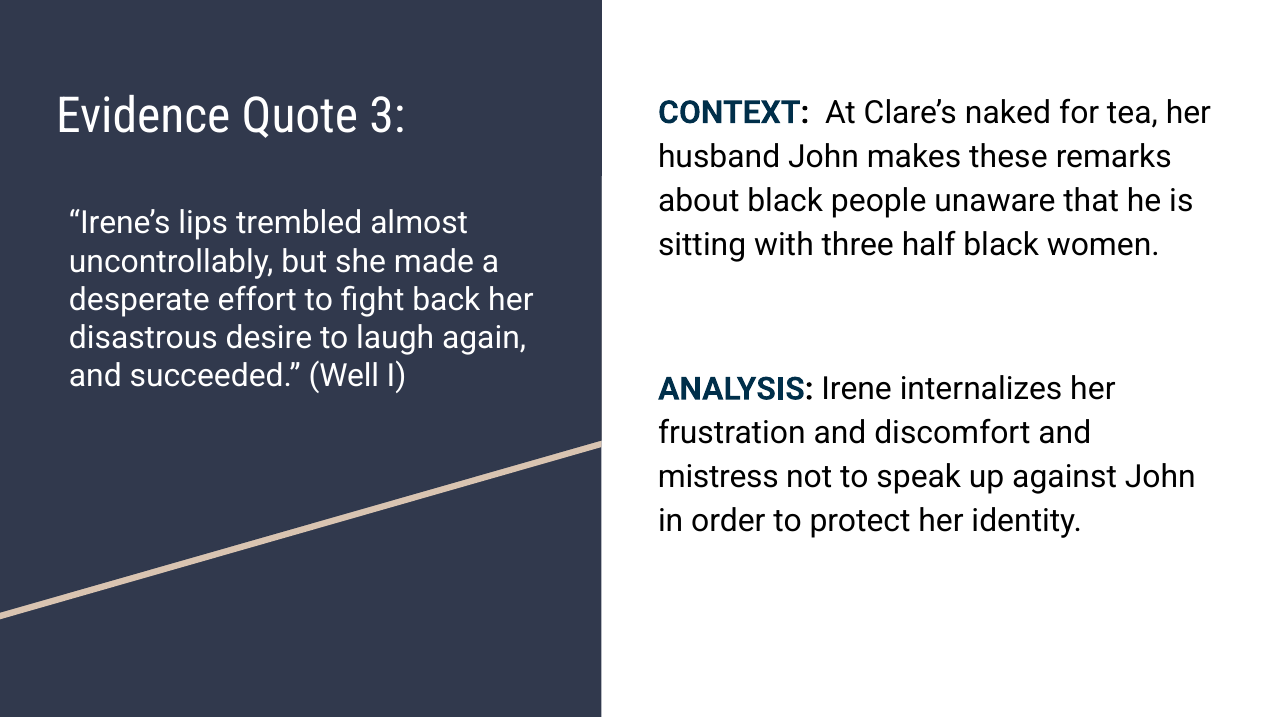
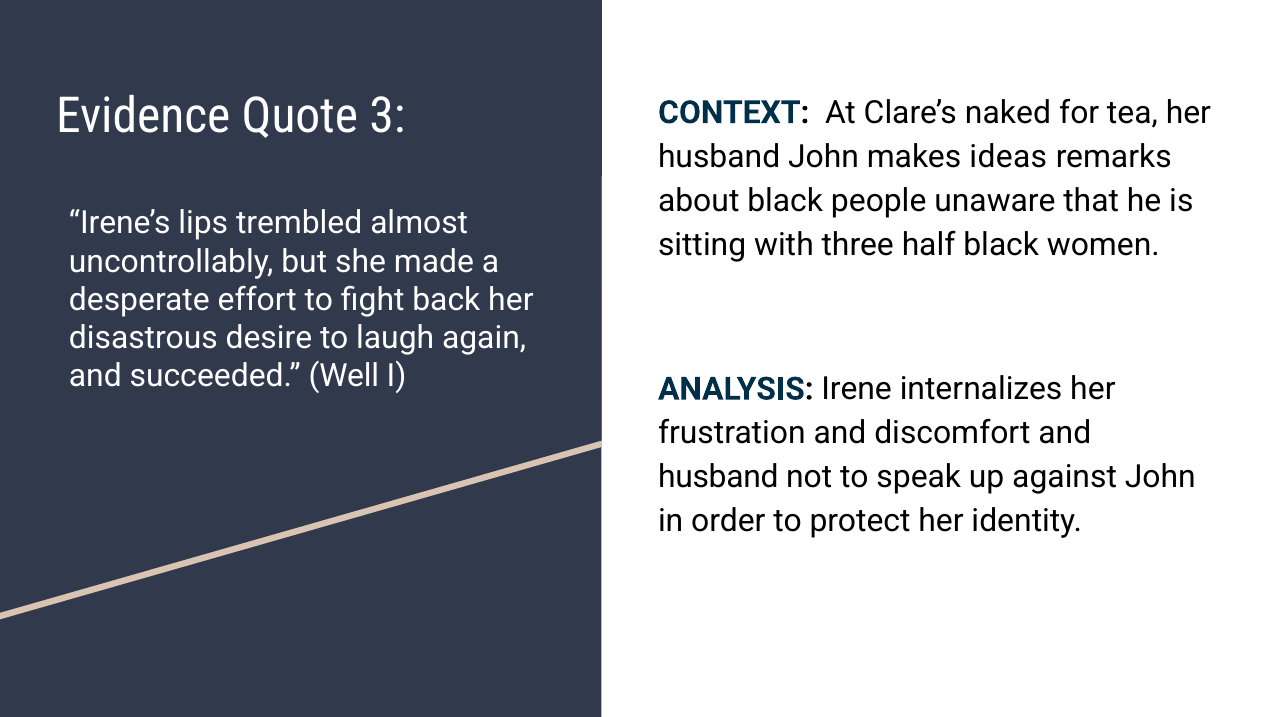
these: these -> ideas (1008, 157)
mistress: mistress -> husband (718, 477)
